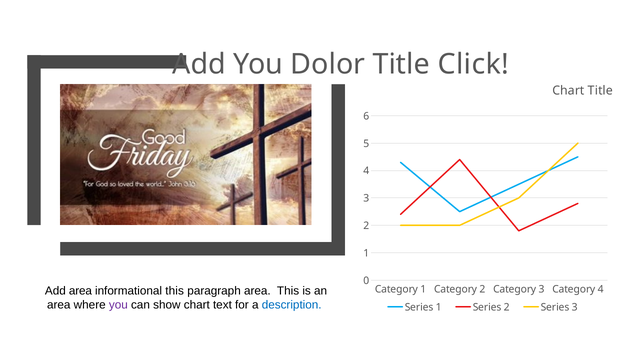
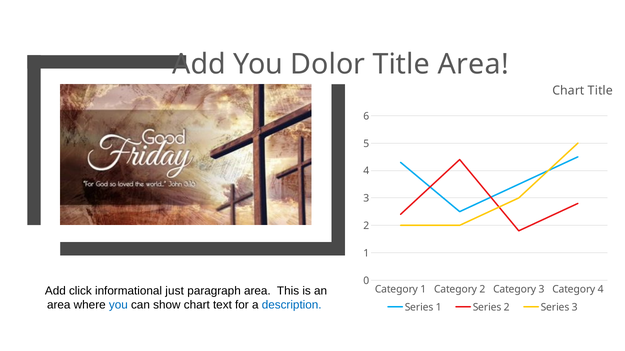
Title Click: Click -> Area (473, 64)
Add area: area -> click (80, 291)
informational this: this -> just (175, 291)
you colour: purple -> blue (118, 305)
